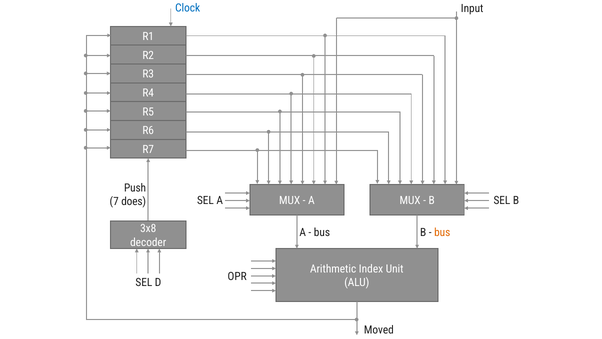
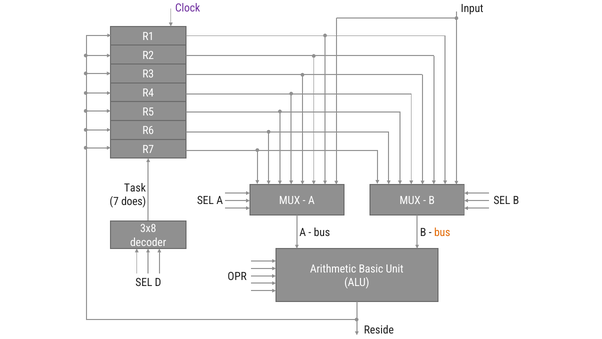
Clock colour: blue -> purple (188, 8)
Push: Push -> Task (135, 188)
Index: Index -> Basic (371, 269)
Moved: Moved -> Reside (379, 330)
